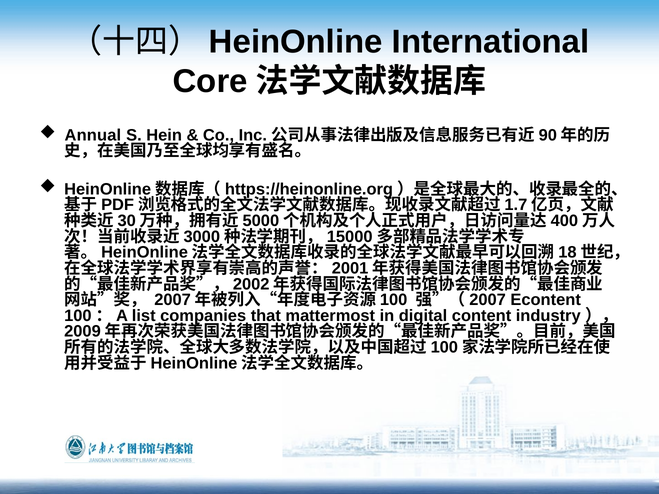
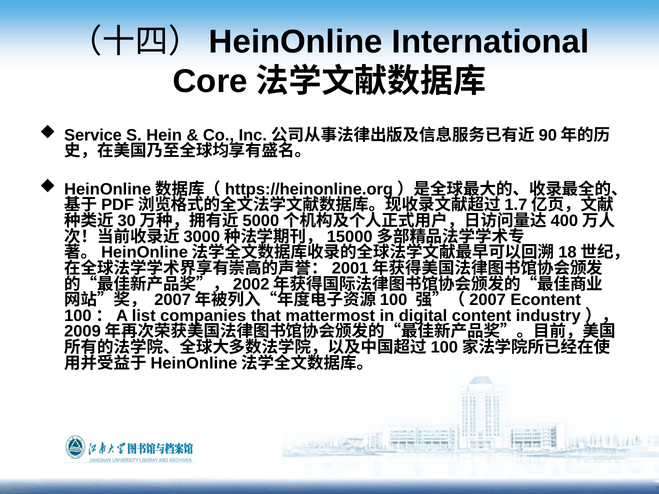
Annual: Annual -> Service (93, 135)
